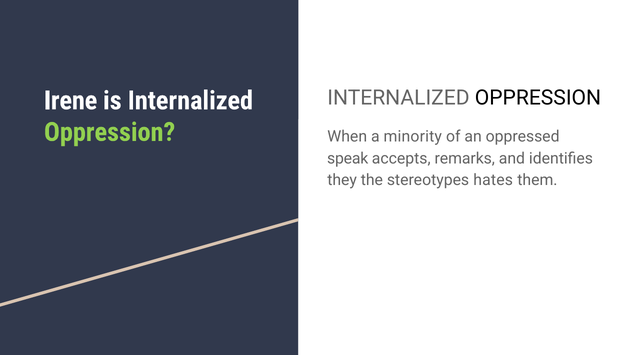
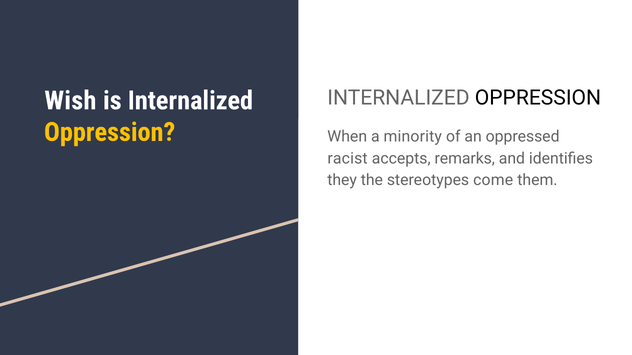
Irene: Irene -> Wish (70, 101)
Oppression colour: light green -> yellow (110, 132)
speak: speak -> racist (348, 159)
hates: hates -> come (493, 180)
